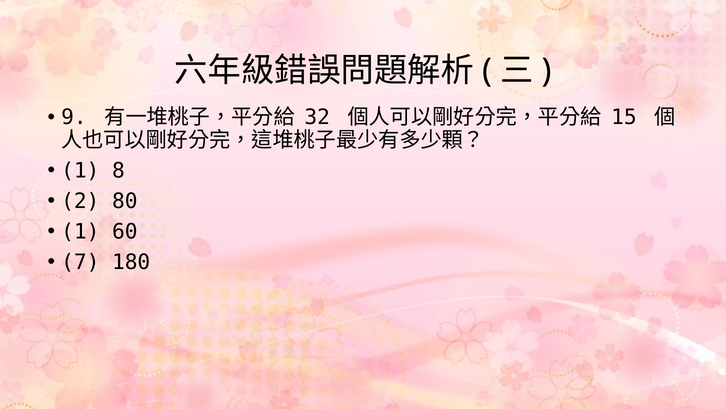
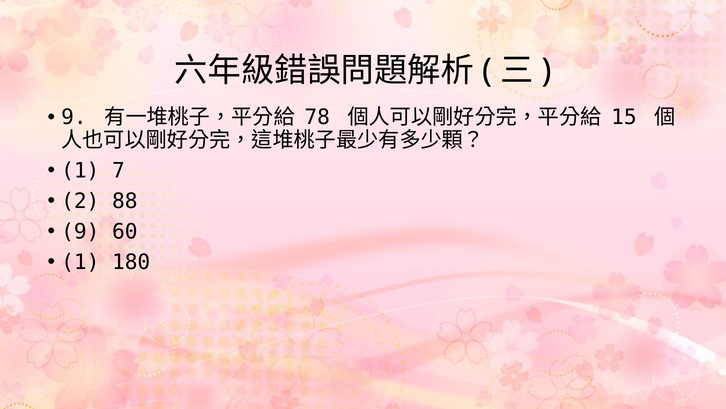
32: 32 -> 78 (317, 117)
8: 8 -> 7 (118, 170)
80: 80 -> 88 (125, 201)
1: 1 -> 9 (80, 231)
7: 7 -> 1 (80, 262)
